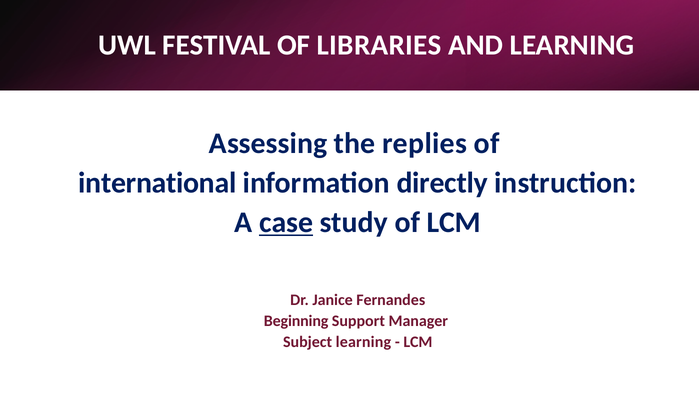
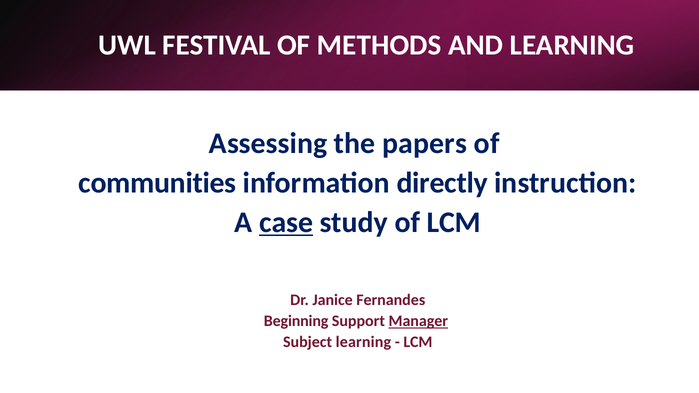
LIBRARIES: LIBRARIES -> METHODS (379, 45)
replies: replies -> papers (425, 144)
international: international -> communities (157, 183)
Manager underline: none -> present (418, 321)
